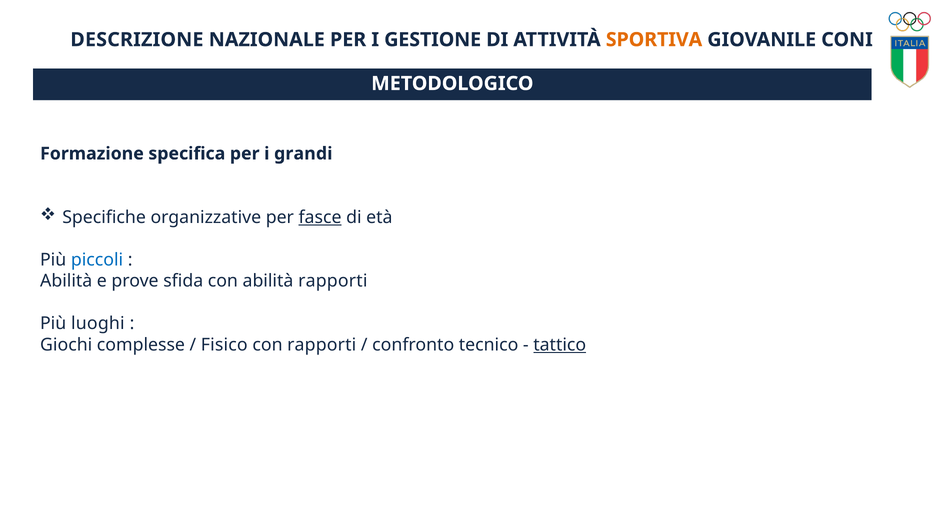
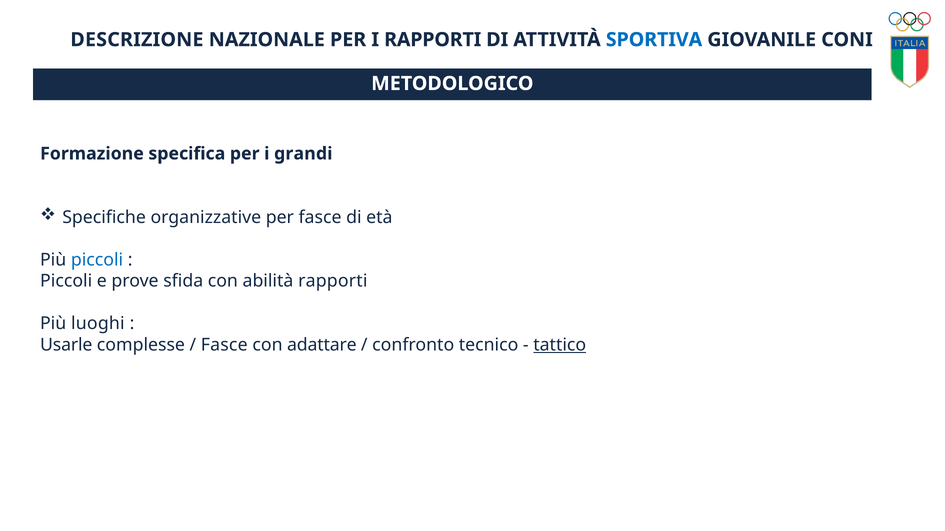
I GESTIONE: GESTIONE -> RAPPORTI (433, 40)
SPORTIVA colour: orange -> blue (654, 40)
fasce underline: present -> none (320, 218)
Abilità: Abilità -> Piccoli (66, 281)
Giochi: Giochi -> Usarle (66, 345)
Fisico: Fisico -> Fasce (224, 345)
con rapporti: rapporti -> adattare (322, 345)
